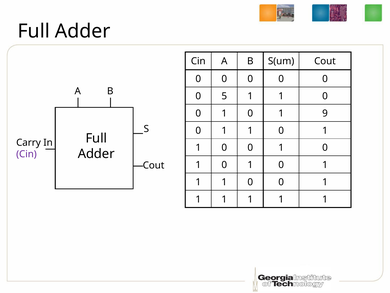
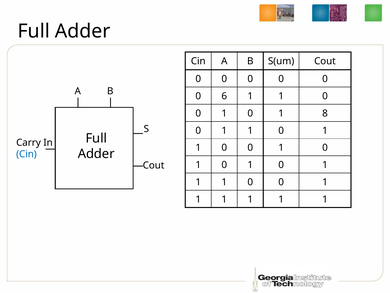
5: 5 -> 6 (224, 96)
9: 9 -> 8 (325, 113)
Cin colour: purple -> blue (26, 154)
